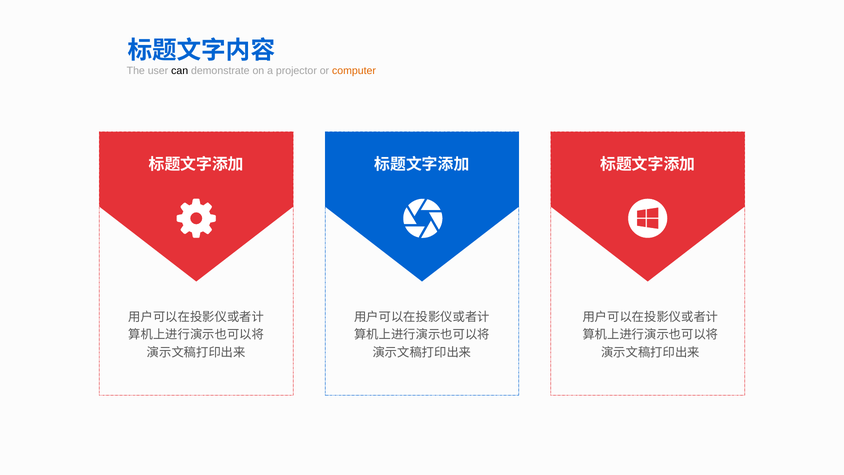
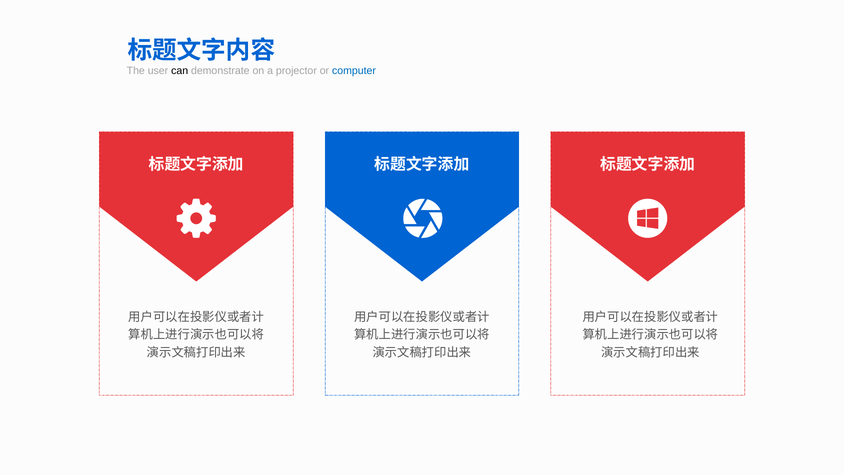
computer colour: orange -> blue (354, 71)
